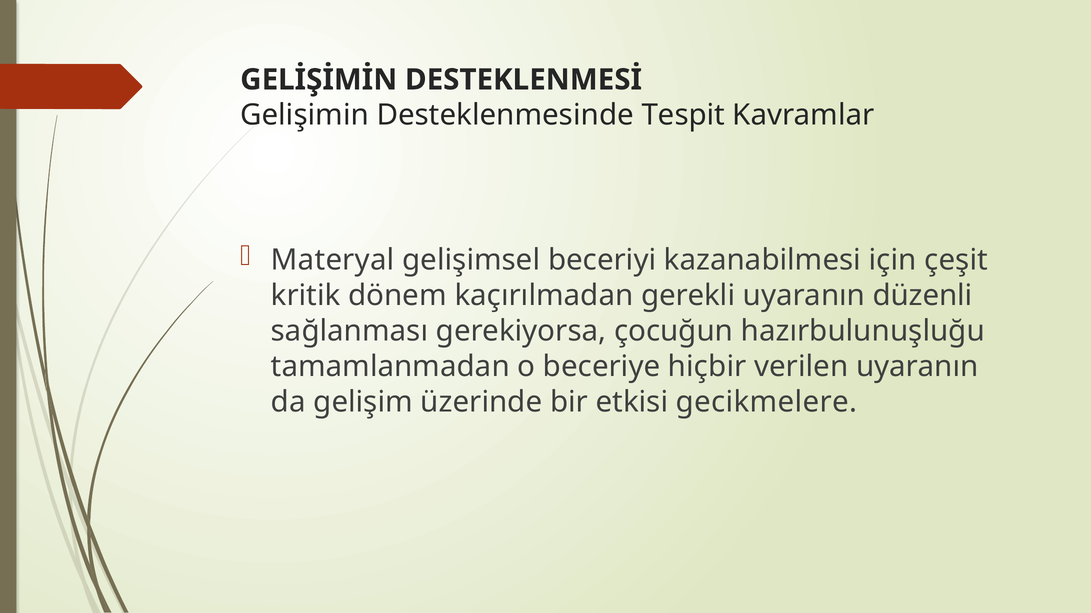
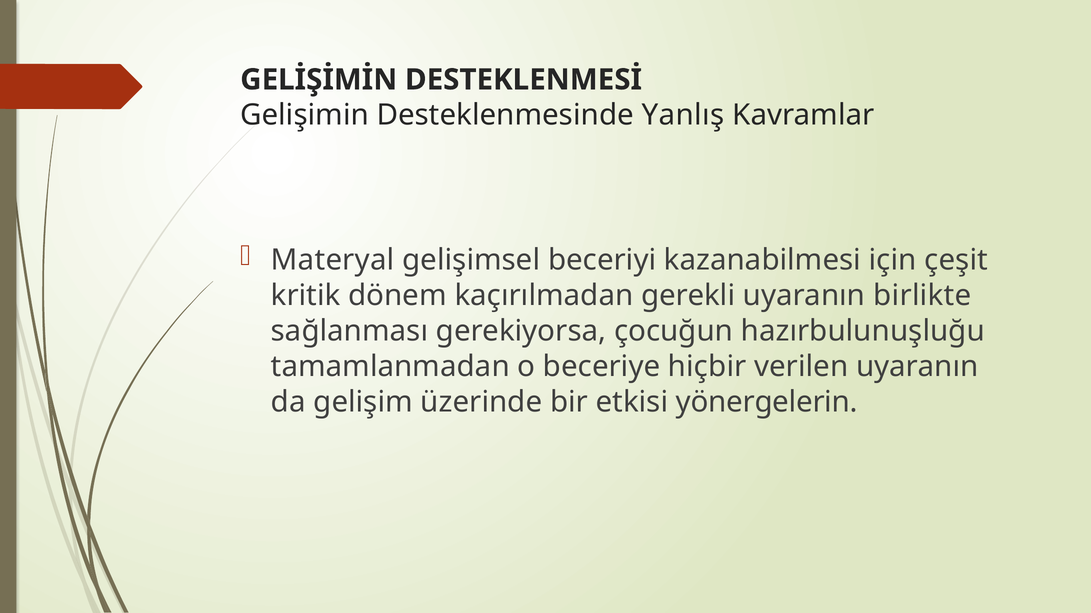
Tespit: Tespit -> Yanlış (683, 115)
düzenli: düzenli -> birlikte (922, 296)
gecikmelere: gecikmelere -> yönergelerin (767, 403)
